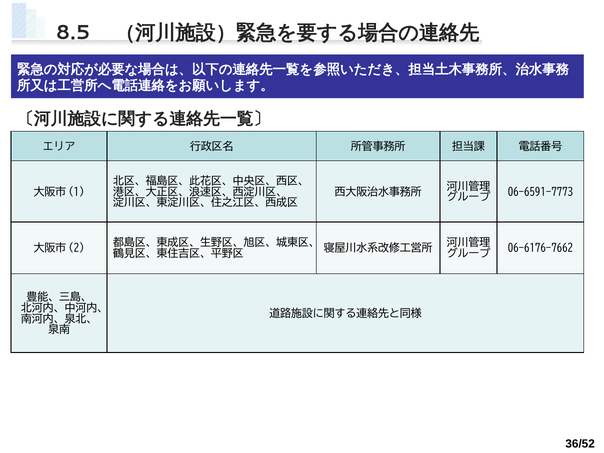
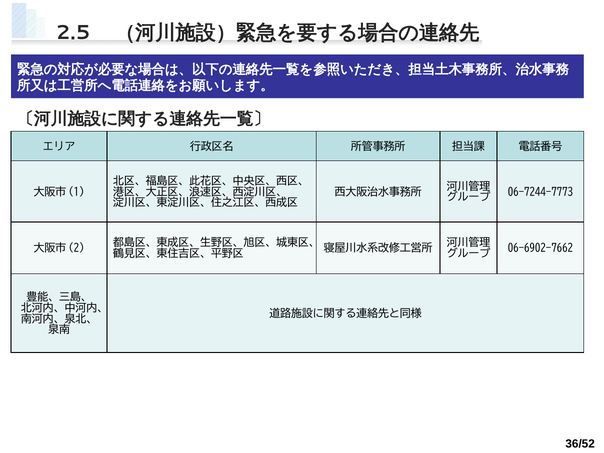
8.5: 8.5 -> 2.5 (73, 33)
06-6591-7773: 06-6591-7773 -> 06-7244-7773 (540, 192)
06-6176-7662: 06-6176-7662 -> 06-6902-7662 (540, 248)
